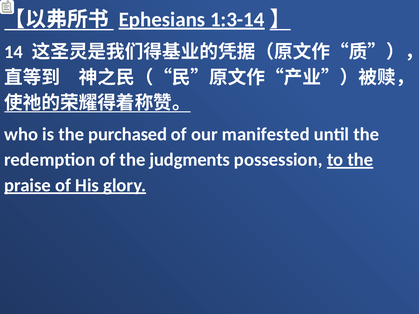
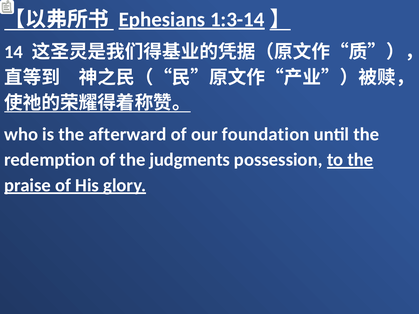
purchased: purchased -> afterward (128, 134)
manifested: manifested -> foundation (266, 134)
